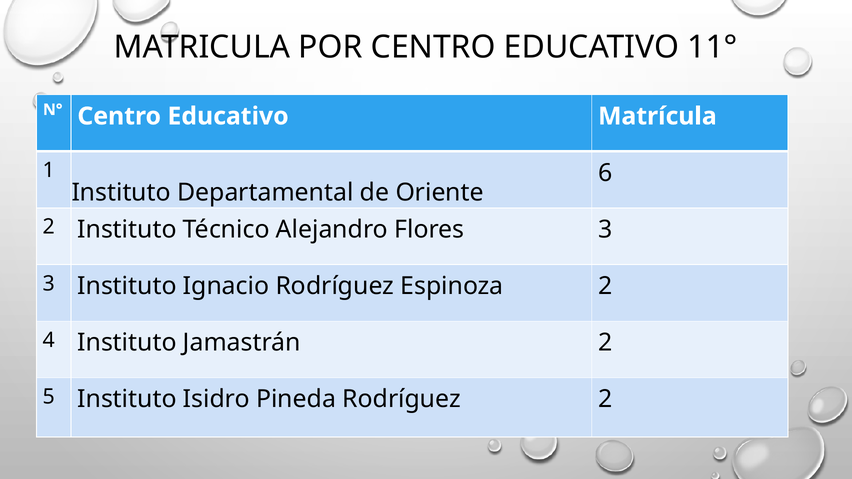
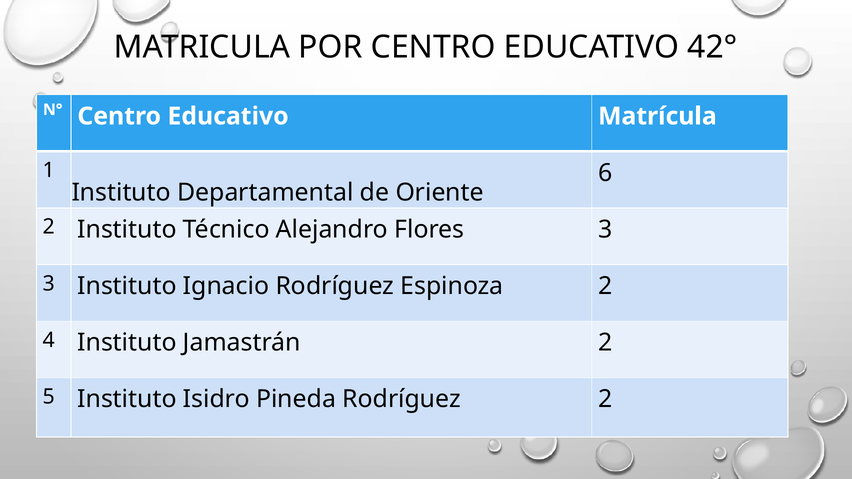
11°: 11° -> 42° (712, 47)
